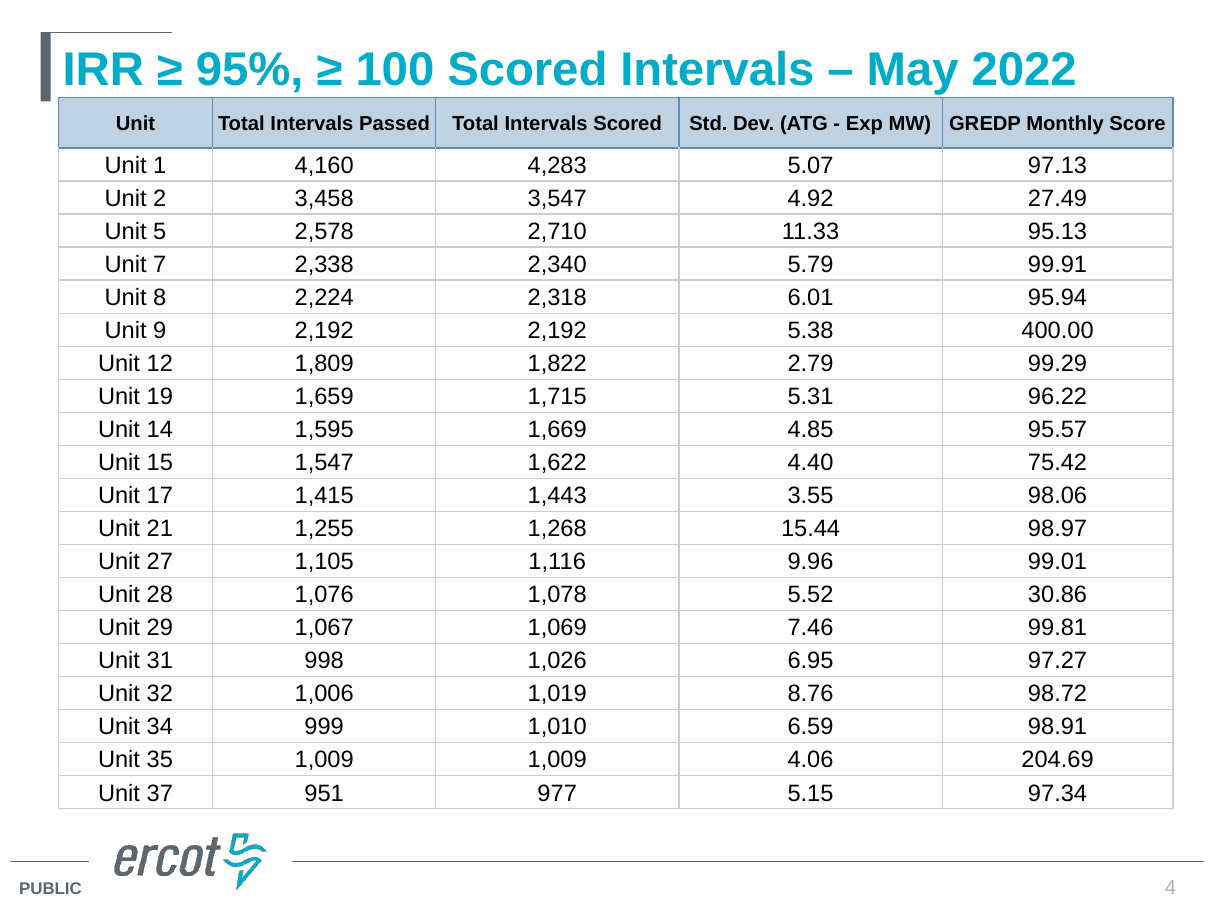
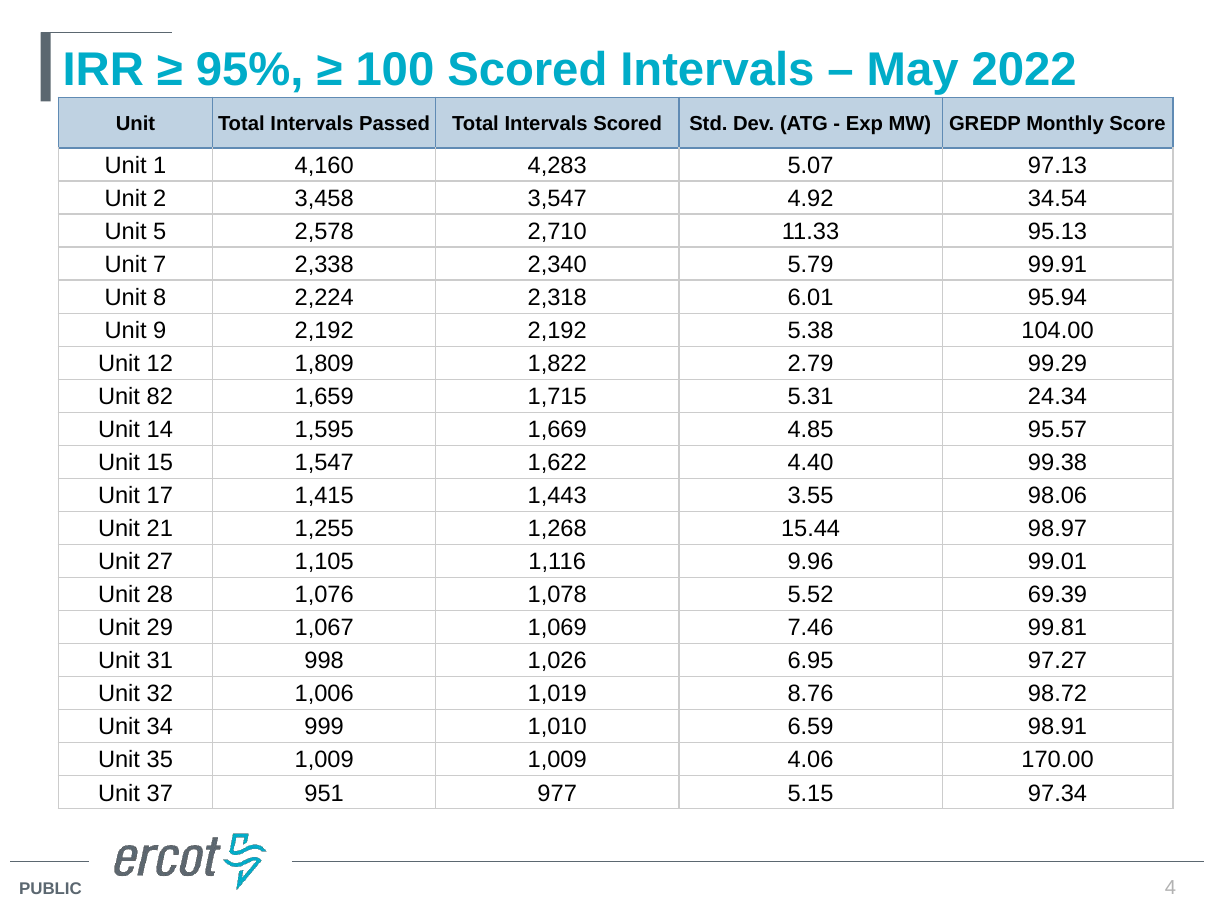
27.49: 27.49 -> 34.54 (1058, 199)
400.00: 400.00 -> 104.00 (1058, 331)
19: 19 -> 82 (160, 397)
96.22: 96.22 -> 24.34 (1058, 397)
75.42: 75.42 -> 99.38 (1058, 463)
30.86: 30.86 -> 69.39 (1058, 595)
204.69: 204.69 -> 170.00 (1058, 760)
